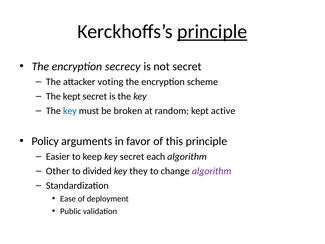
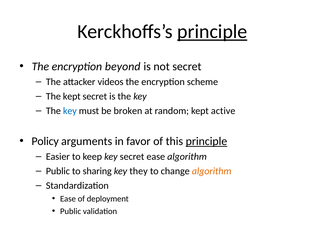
secrecy: secrecy -> beyond (123, 66)
voting: voting -> videos (111, 82)
principle underline: none -> present (206, 141)
secret each: each -> ease (156, 157)
Other: Other -> Public (58, 171)
divided: divided -> sharing (97, 171)
algorithm colour: purple -> orange (212, 171)
